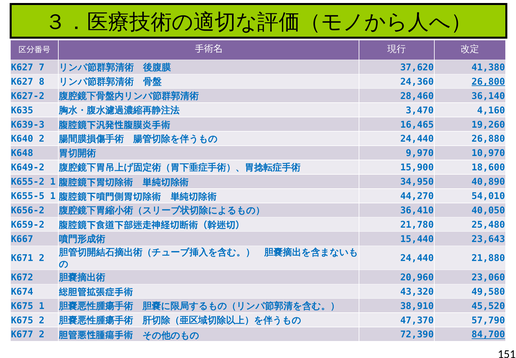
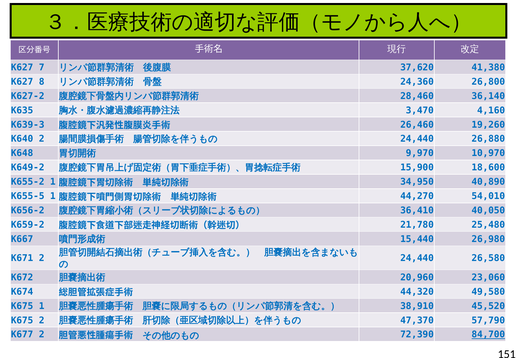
26,800 underline: present -> none (488, 82)
16,465: 16,465 -> 26,460 (417, 124)
23,643: 23,643 -> 26,980 (488, 239)
21,880: 21,880 -> 26,580 (488, 258)
43,320: 43,320 -> 44,320 (417, 291)
